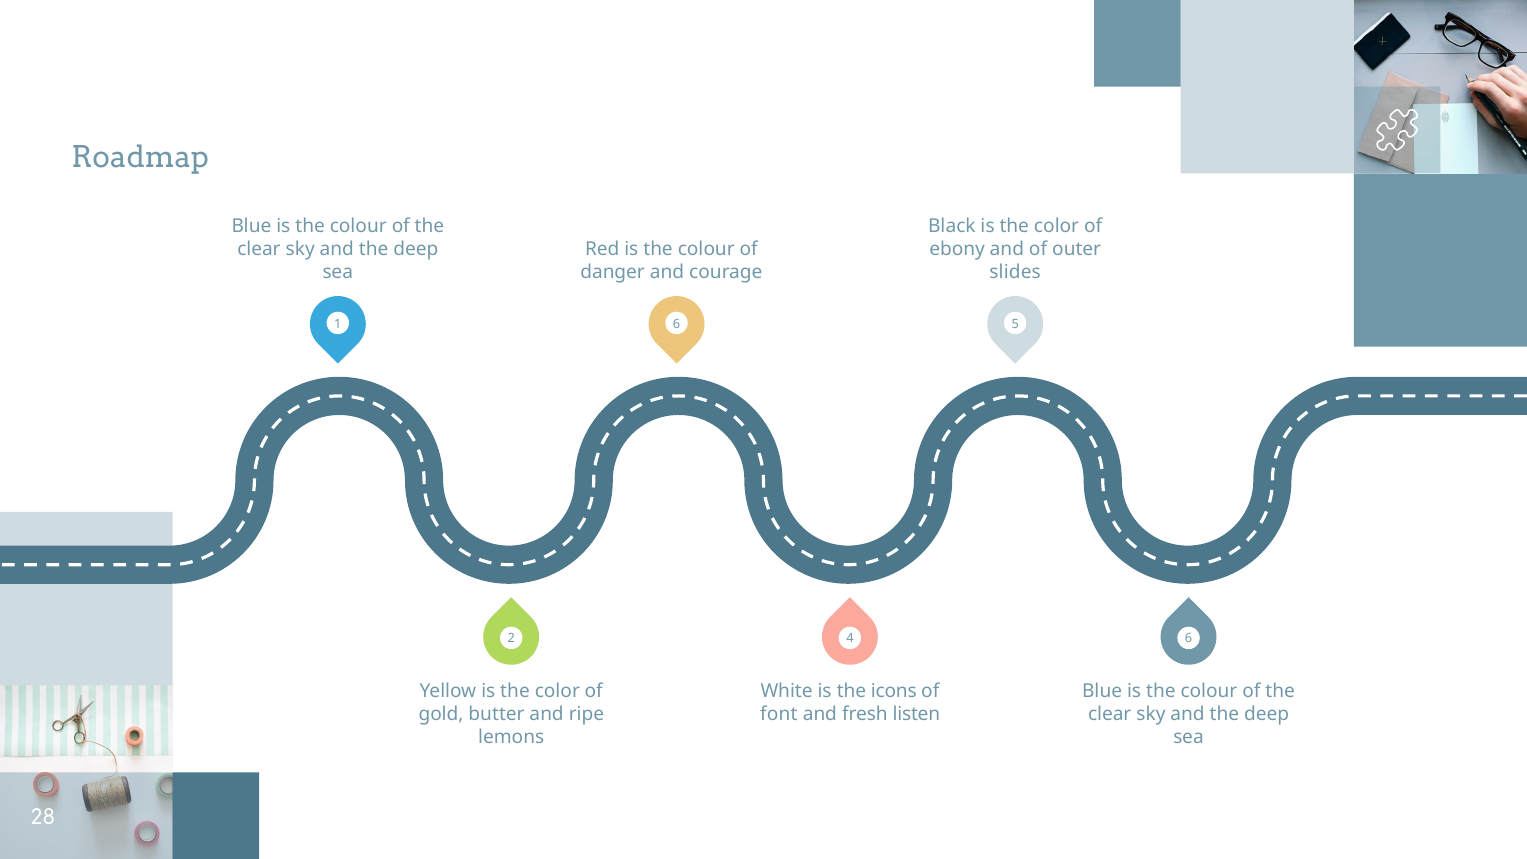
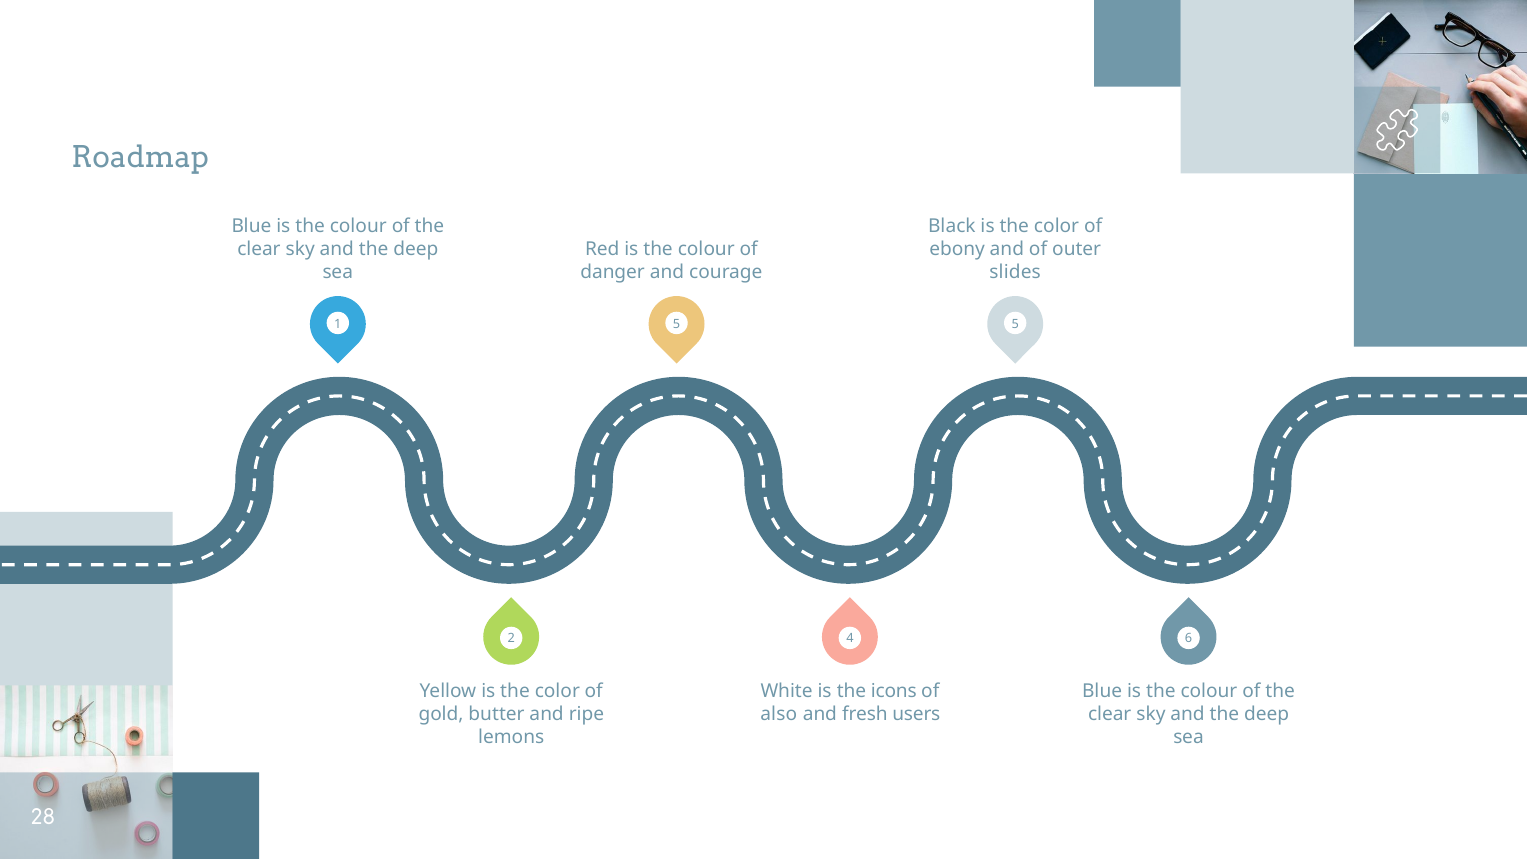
1 6: 6 -> 5 (677, 324)
font: font -> also (779, 714)
listen: listen -> users (916, 714)
